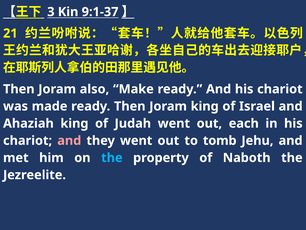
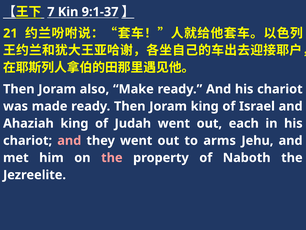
3: 3 -> 7 (51, 12)
tomb: tomb -> arms (220, 140)
the colour: light blue -> pink (112, 157)
